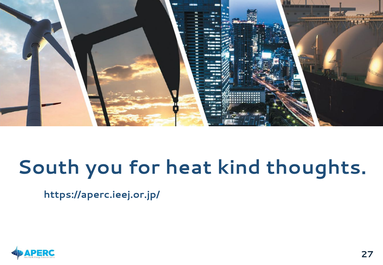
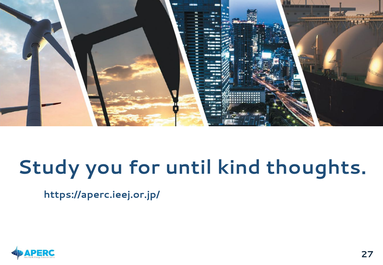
South: South -> Study (49, 168)
heat: heat -> until (189, 168)
